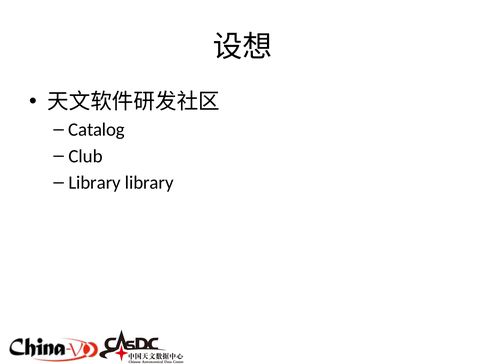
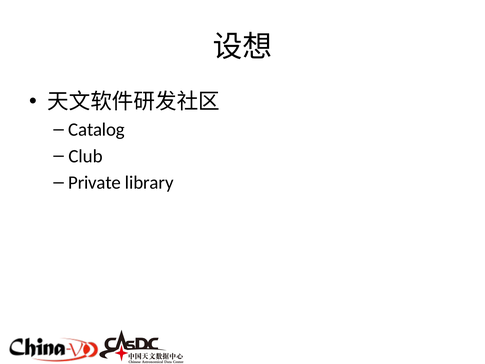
Library: Library -> Private (95, 182)
